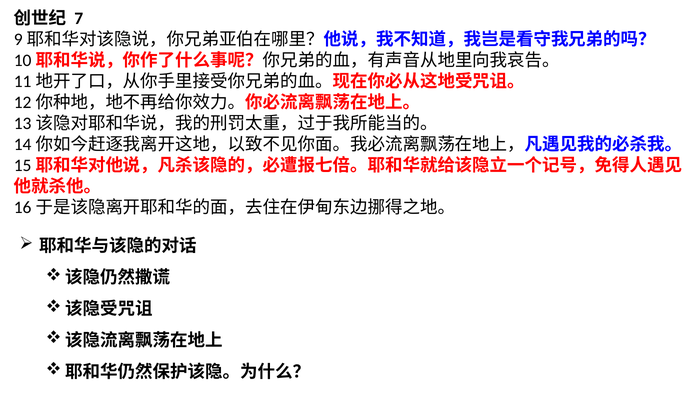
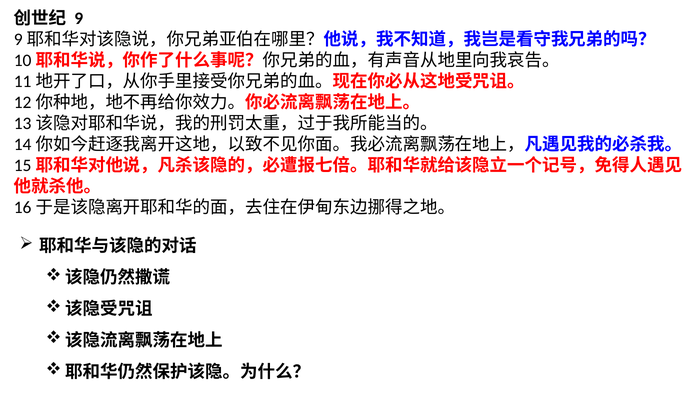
7: 7 -> 9 (79, 19)
